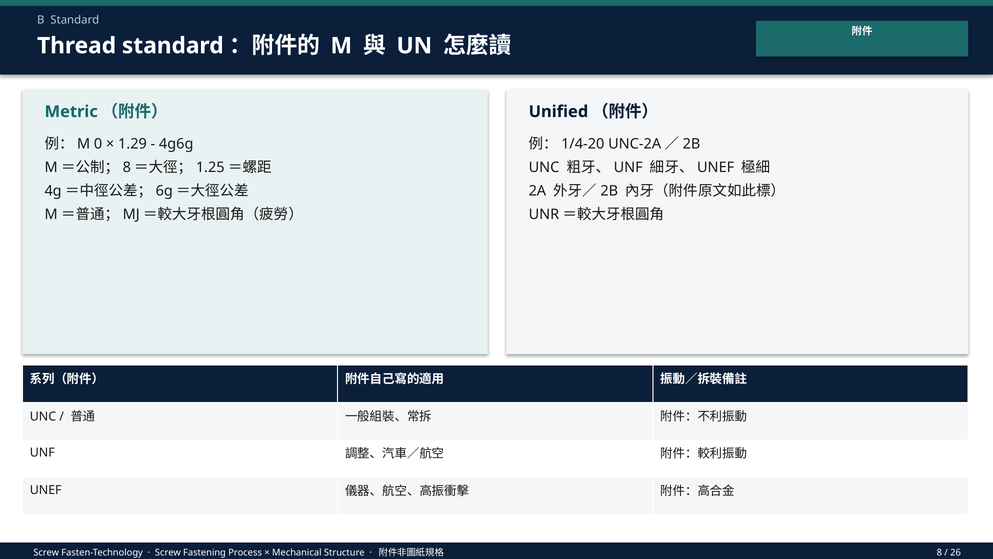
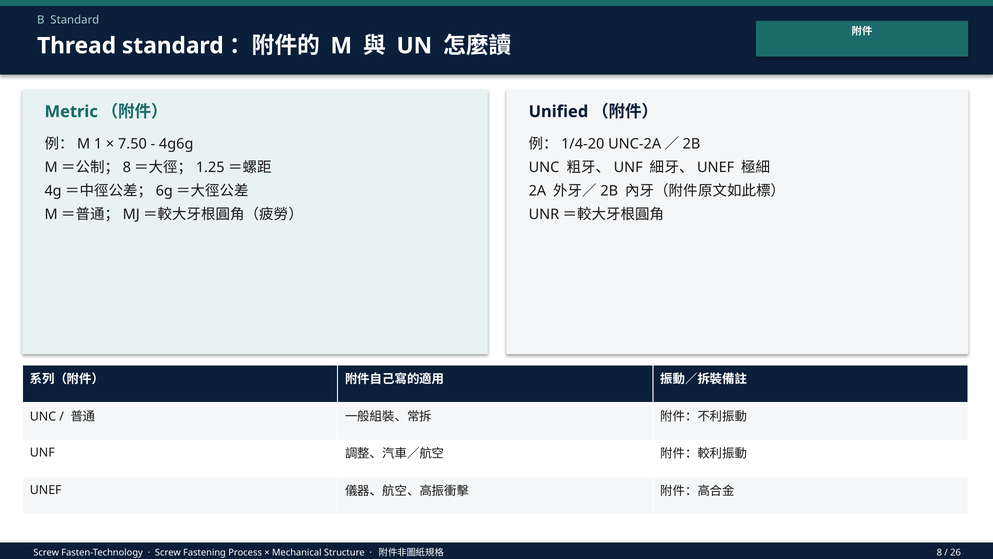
0: 0 -> 1 (98, 144)
1.29: 1.29 -> 7.50 (132, 144)
